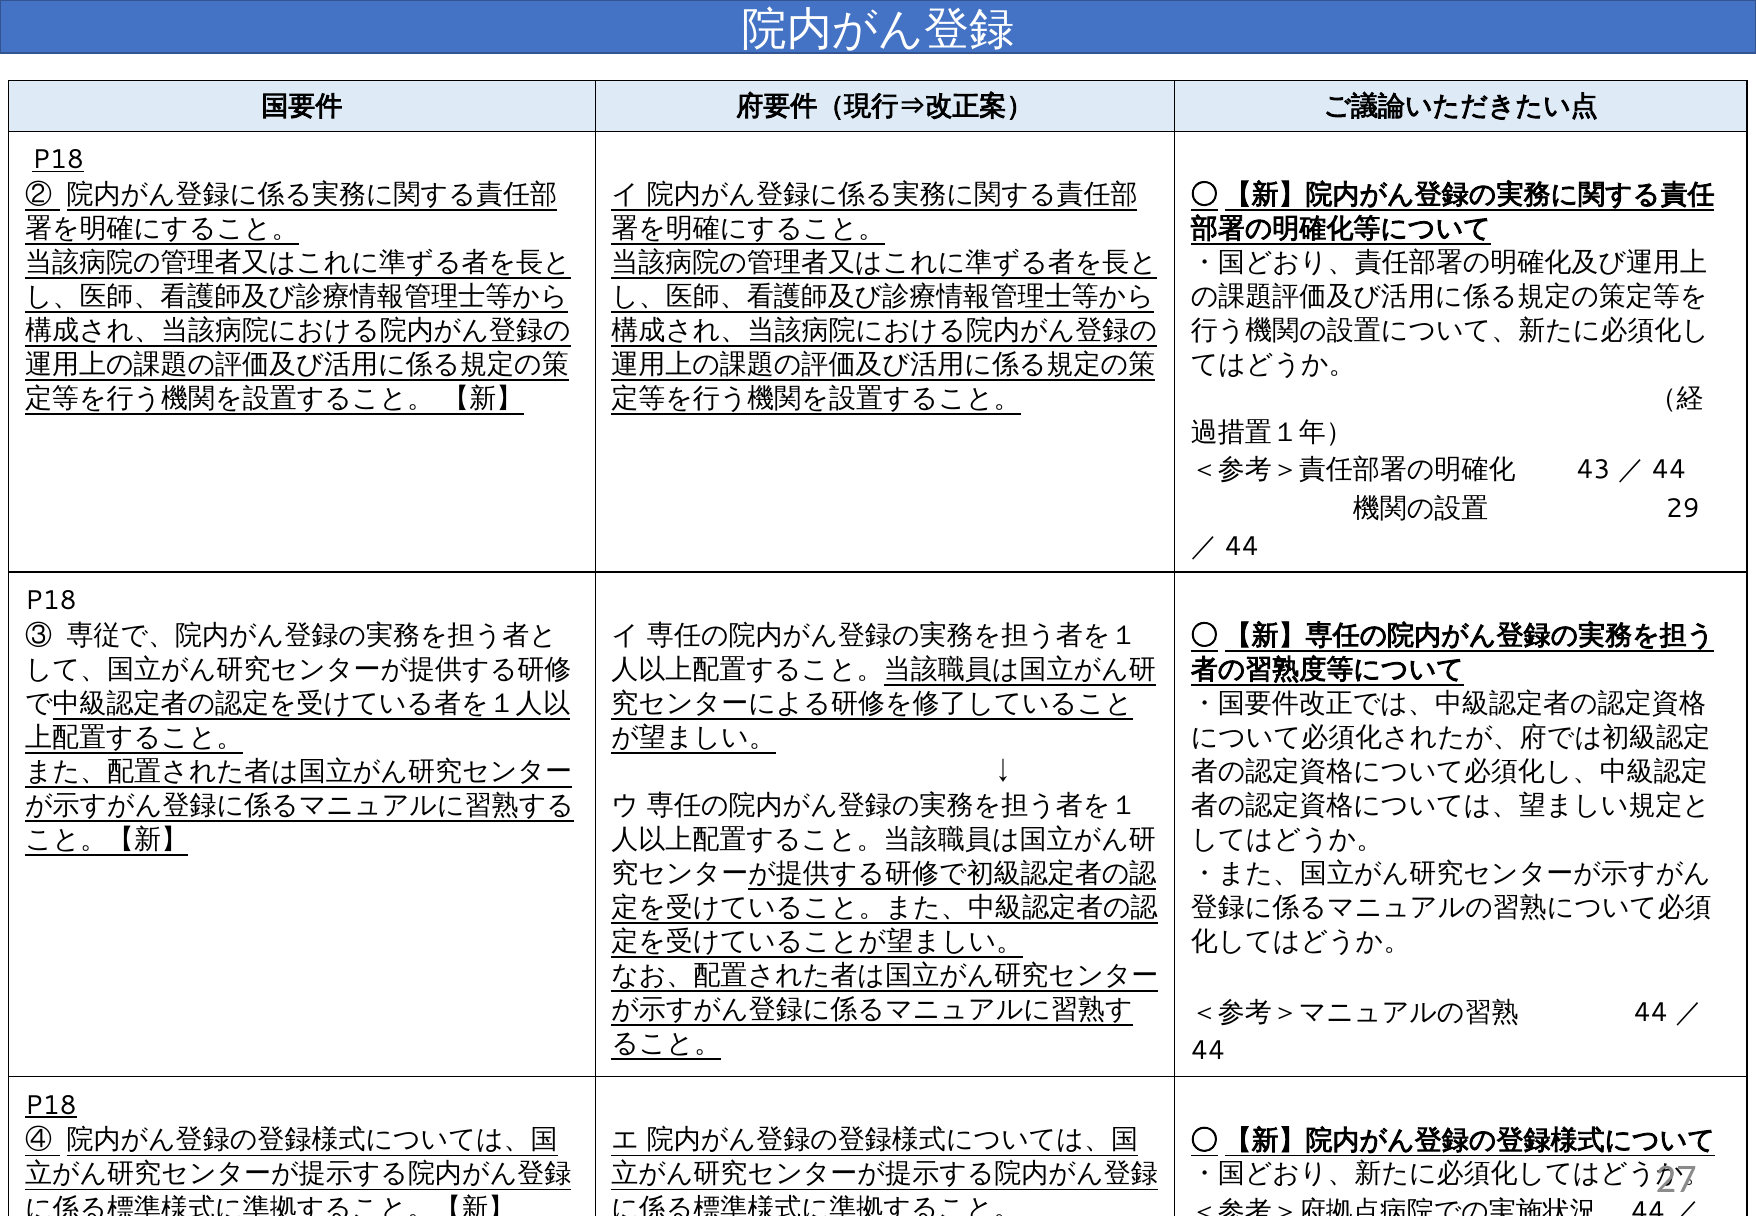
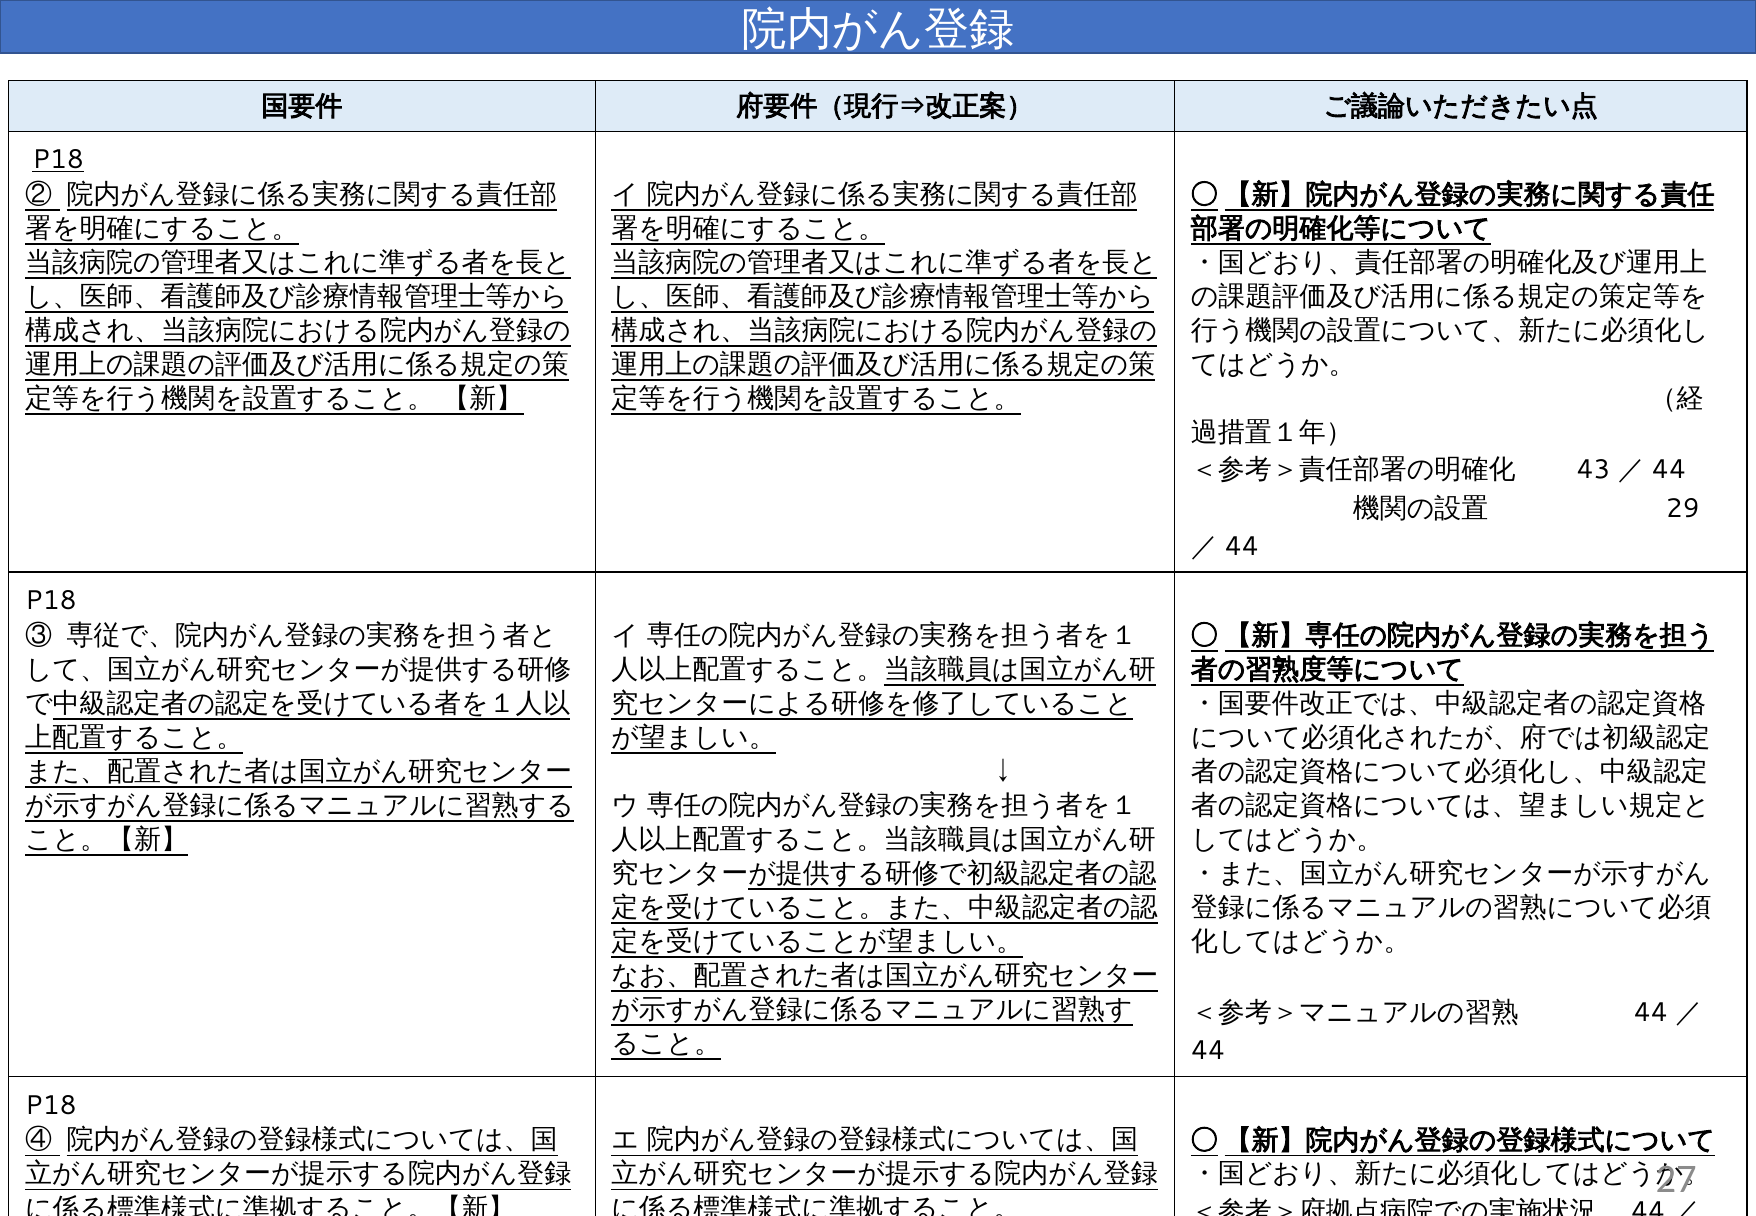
P18 underline: present -> none (51, 1105)
